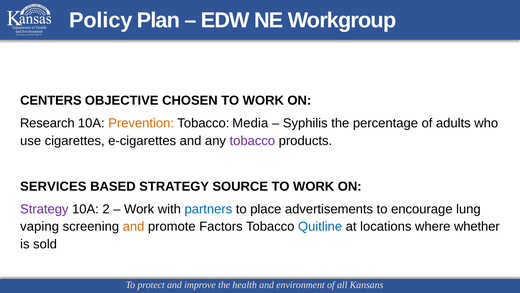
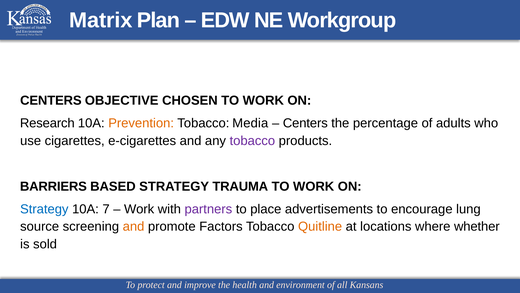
Policy: Policy -> Matrix (101, 20)
Syphilis: Syphilis -> Centers (305, 123)
SERVICES: SERVICES -> BARRIERS (53, 186)
SOURCE: SOURCE -> TRAUMA (240, 186)
Strategy colour: purple -> blue (44, 209)
2: 2 -> 7 (106, 209)
partners colour: blue -> purple (208, 209)
vaping: vaping -> source (40, 226)
Quitline colour: blue -> orange (320, 226)
